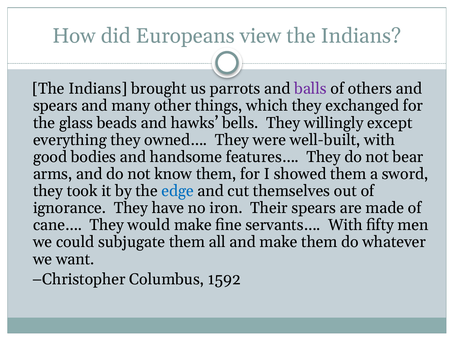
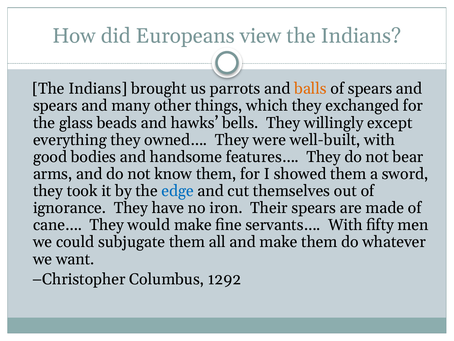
balls colour: purple -> orange (311, 89)
of others: others -> spears (370, 89)
1592: 1592 -> 1292 (225, 279)
